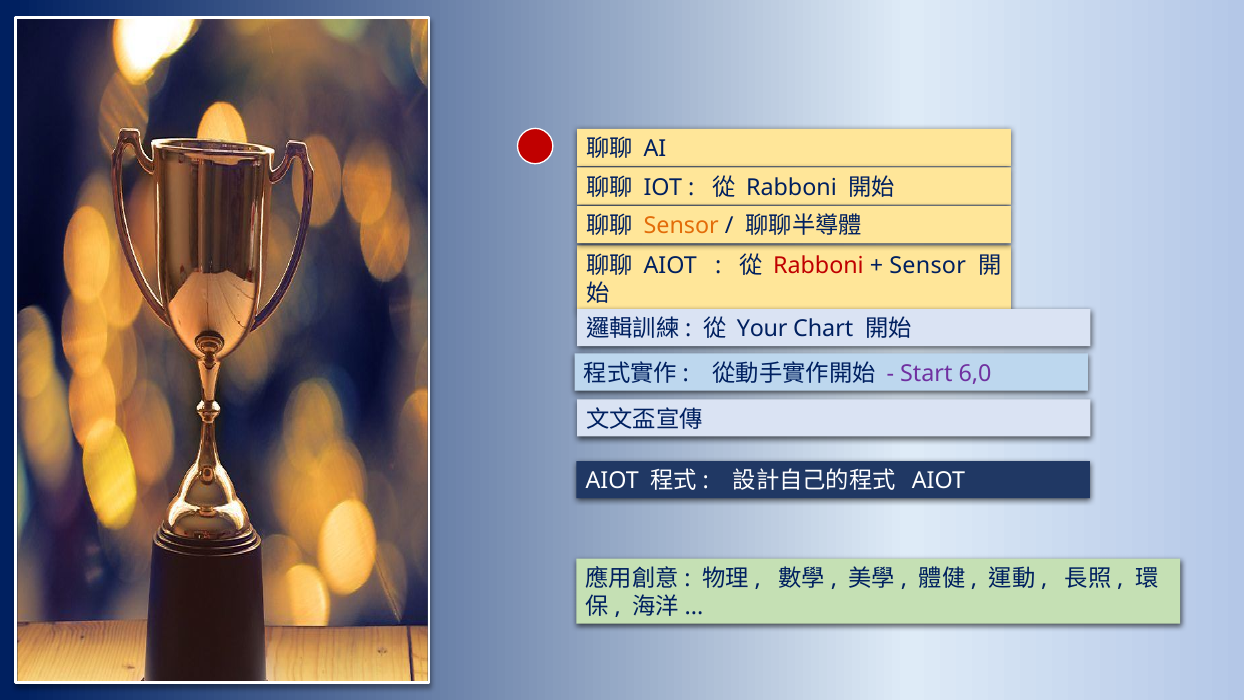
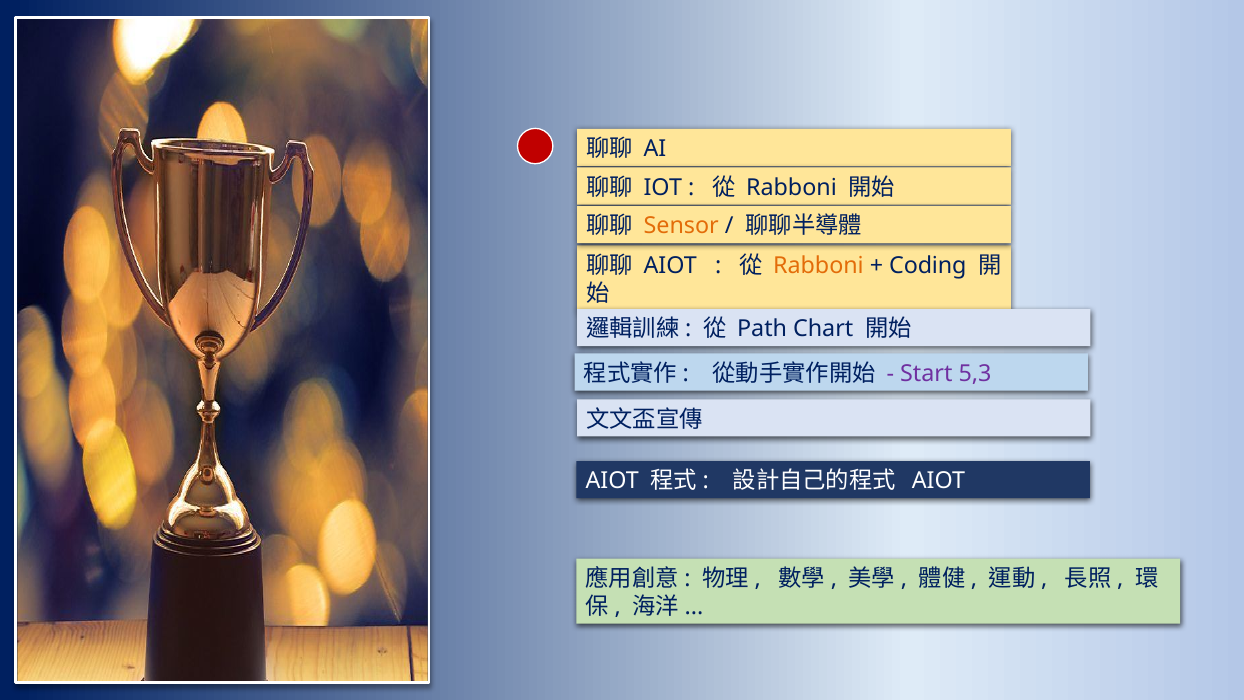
Rabboni colour: red -> orange (818, 266)
Sensor: Sensor -> Coding (928, 266)
Your: Your -> Path (762, 329)
6,0: 6,0 -> 5,3 (975, 373)
